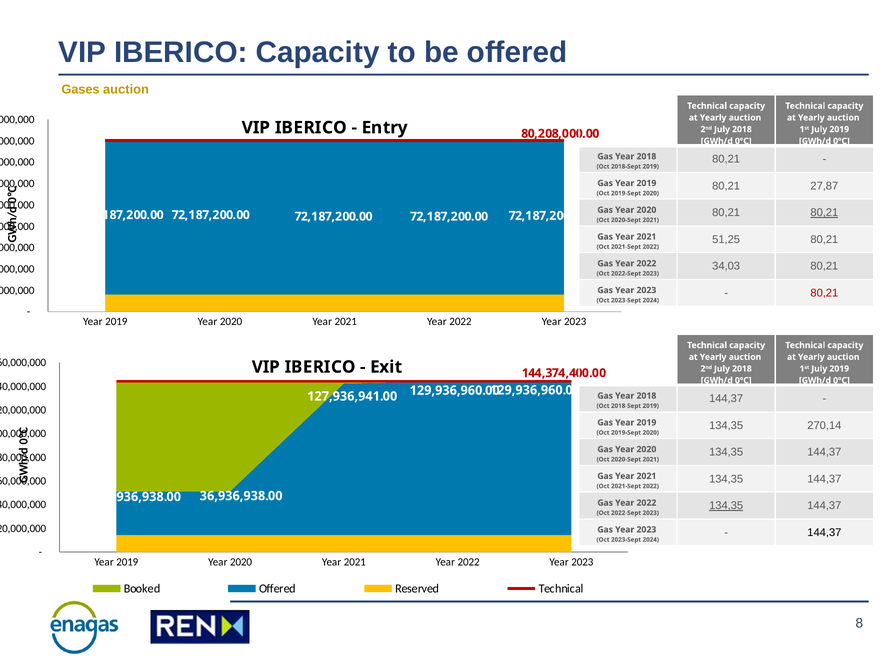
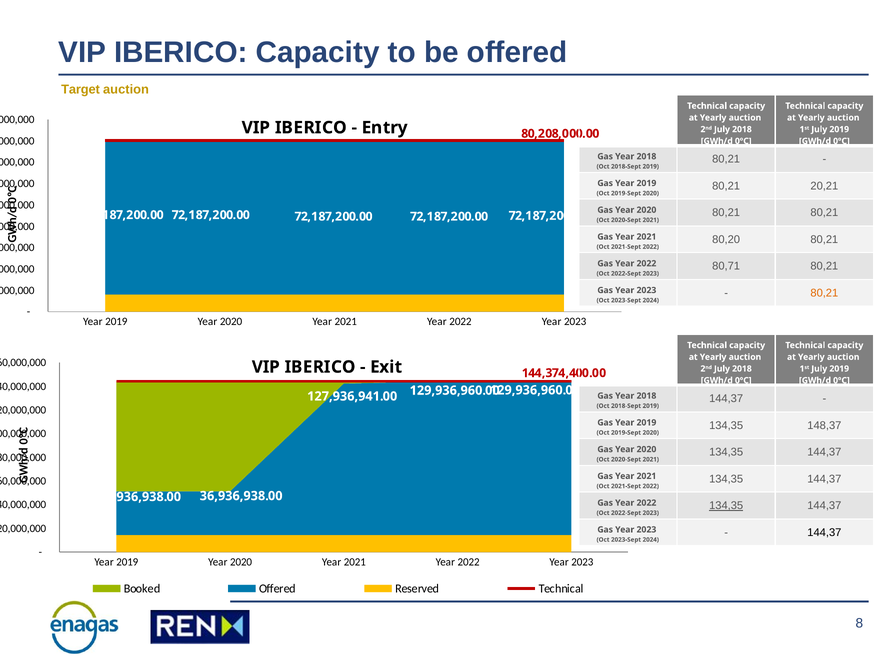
Gases: Gases -> Target (81, 89)
27,87: 27,87 -> 20,21 (824, 186)
80,21 underline: present -> none (824, 213)
51,25: 51,25 -> 80,20 (726, 239)
34,03: 34,03 -> 80,71 (726, 266)
80,21 colour: red -> orange (824, 293)
270,14: 270,14 -> 148,37 (824, 425)
